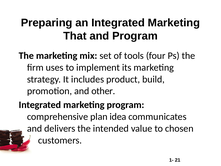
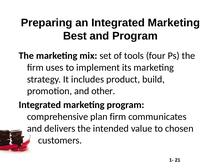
That: That -> Best (75, 36)
plan idea: idea -> firm (118, 116)
